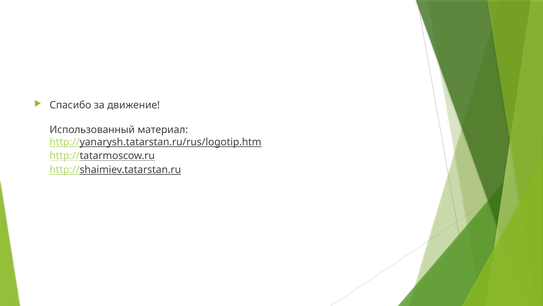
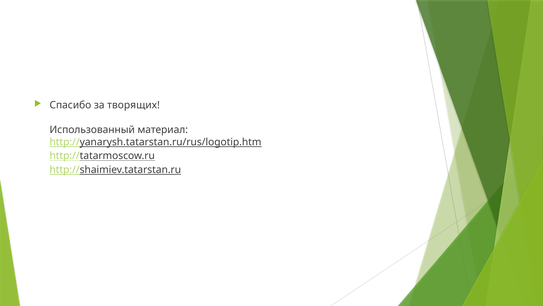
движение: движение -> творящих (134, 105)
